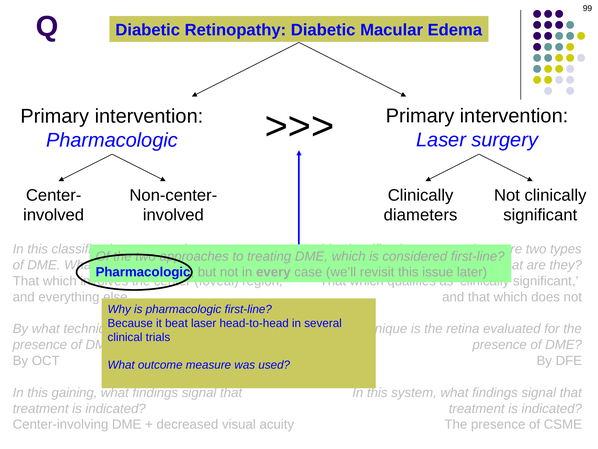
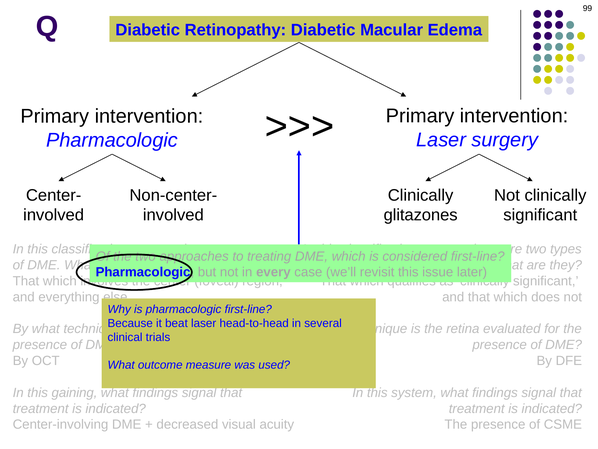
diameters: diameters -> glitazones (421, 215)
